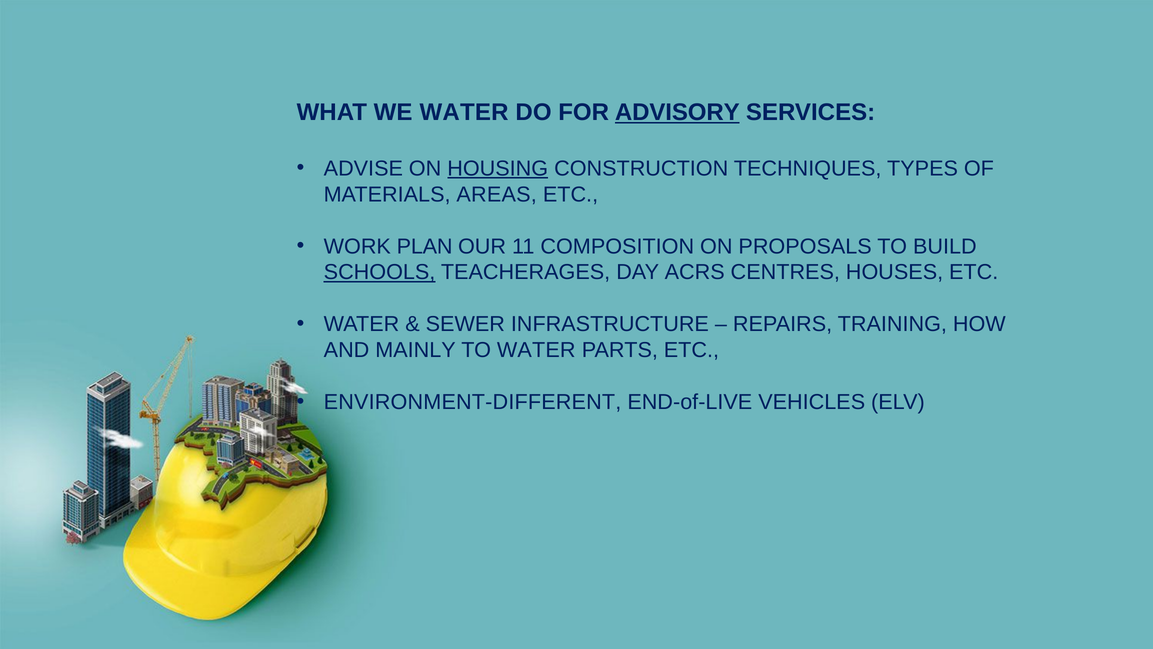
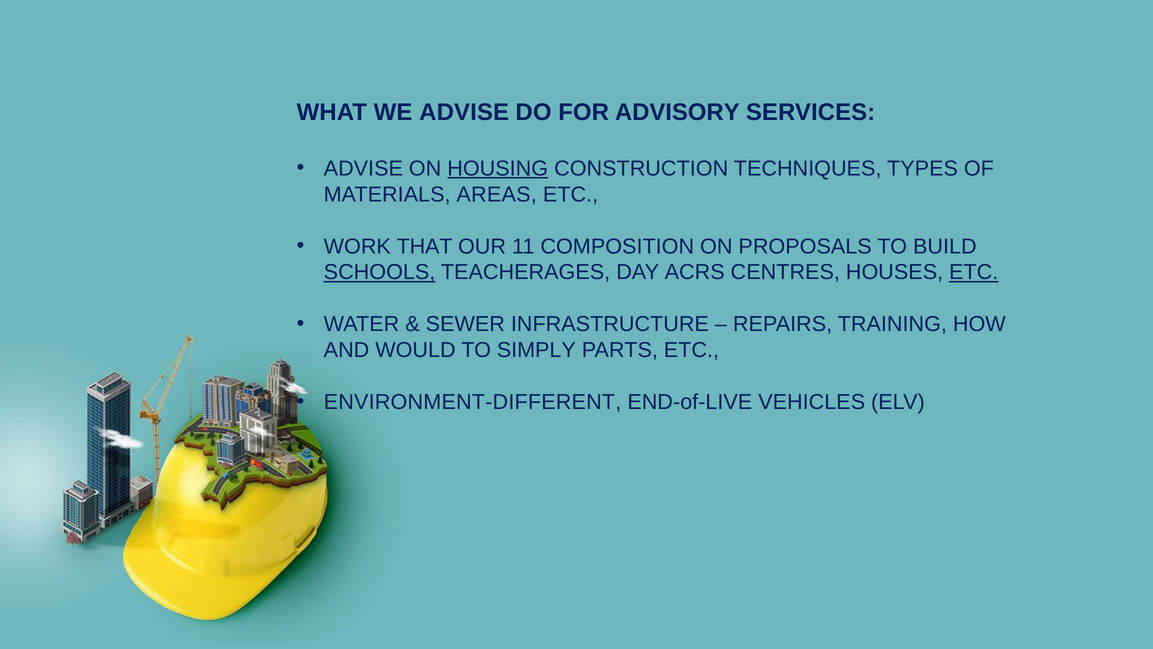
WE WATER: WATER -> ADVISE (464, 112)
ADVISORY underline: present -> none (677, 112)
PLAN: PLAN -> THAT (425, 246)
ETC underline: none -> present (974, 272)
MAINLY: MAINLY -> WOULD (416, 350)
TO WATER: WATER -> SIMPLY (536, 350)
